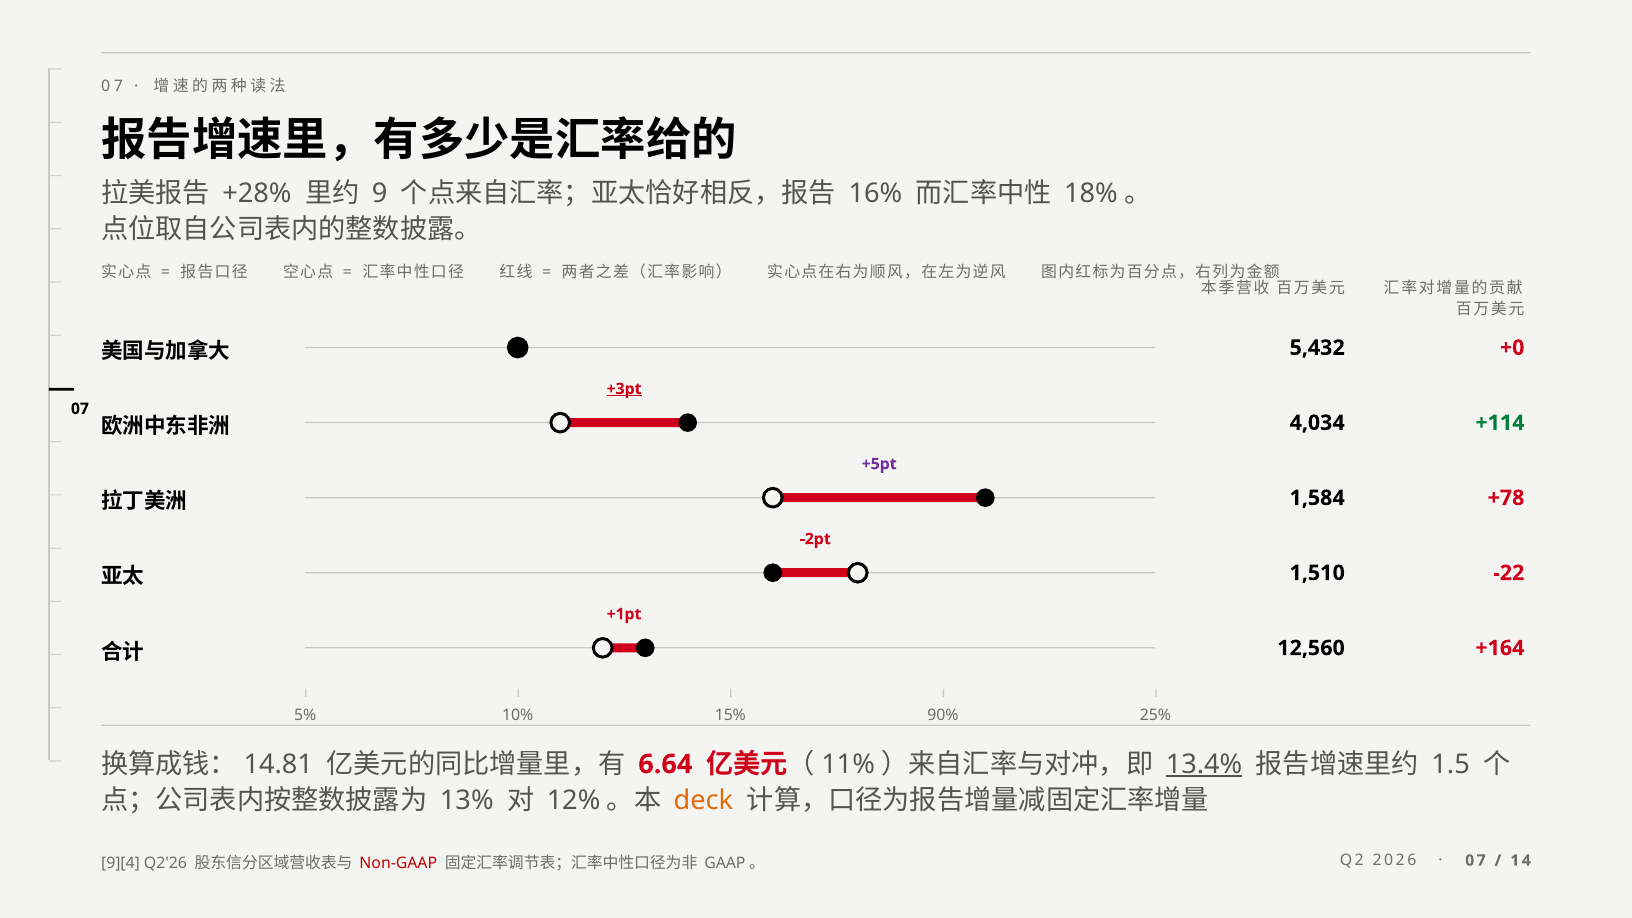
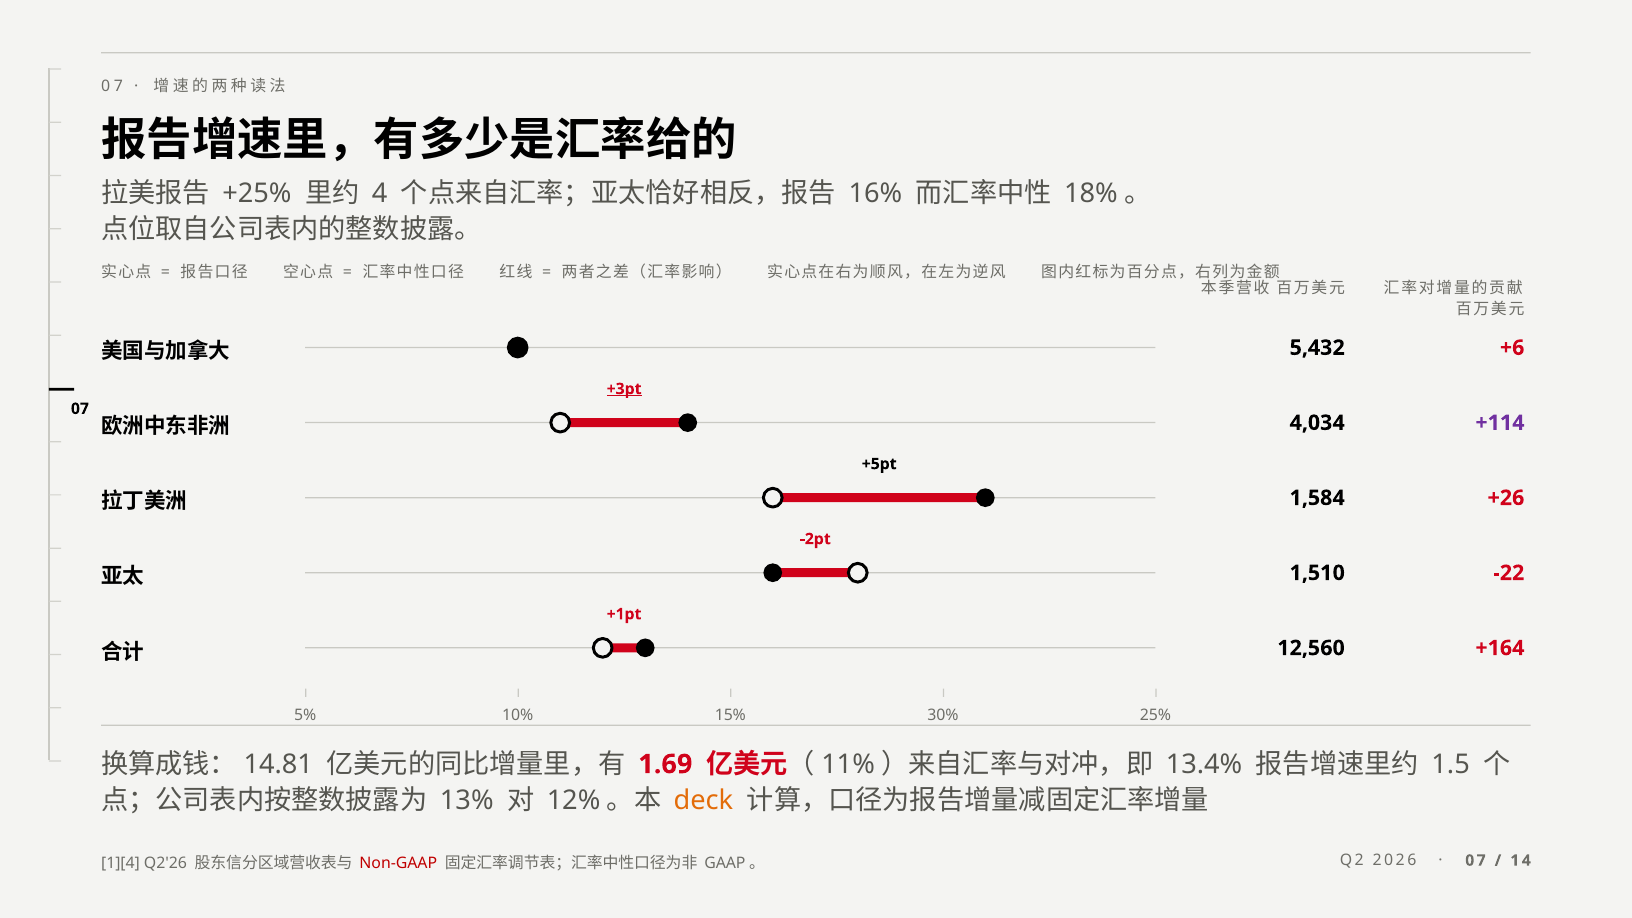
+28%: +28% -> +25% (257, 193)
9: 9 -> 4 (380, 193)
+0: +0 -> +6 (1512, 348)
+114 colour: green -> purple (1500, 423)
+5pt colour: purple -> black (879, 464)
+78: +78 -> +26 (1506, 498)
90%: 90% -> 30% (943, 715)
6.64: 6.64 -> 1.69 (665, 764)
13.4% underline: present -> none (1204, 764)
9][4: 9][4 -> 1][4 (121, 863)
